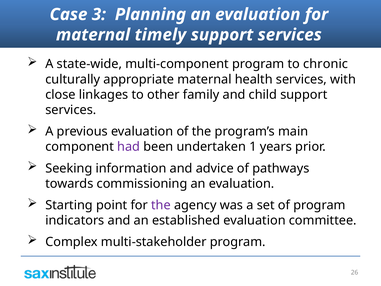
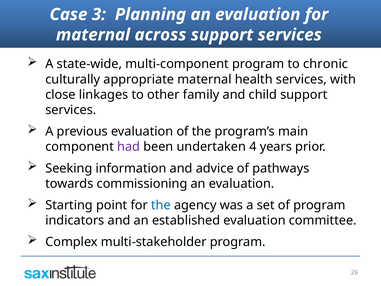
timely: timely -> across (160, 35)
1: 1 -> 4 (253, 147)
the colour: purple -> blue (161, 205)
